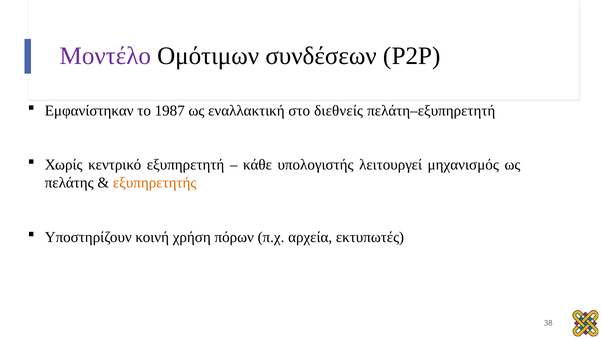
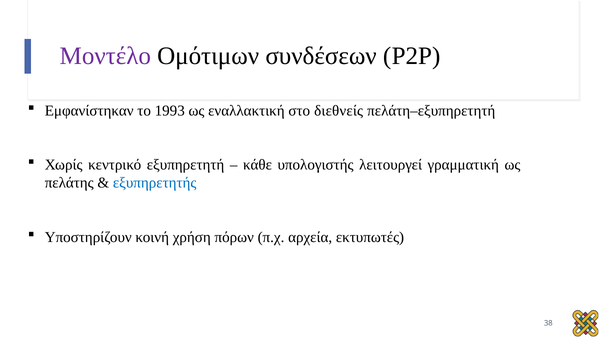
1987: 1987 -> 1993 (170, 110)
μηχανισμός: μηχανισμός -> γραμματική (463, 165)
εξυπηρετητής colour: orange -> blue (155, 183)
